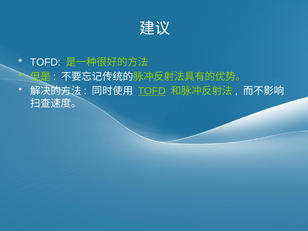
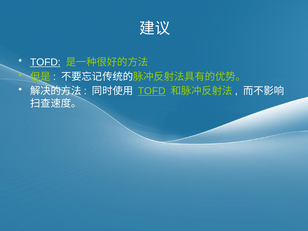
TOFD underline: none -> present (45, 62)
